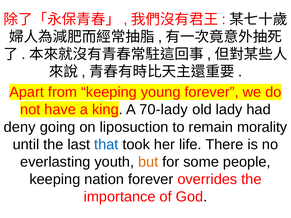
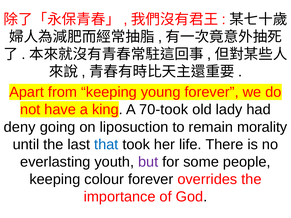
70-lady: 70-lady -> 70-took (164, 110)
but colour: orange -> purple (148, 162)
nation: nation -> colour (104, 180)
